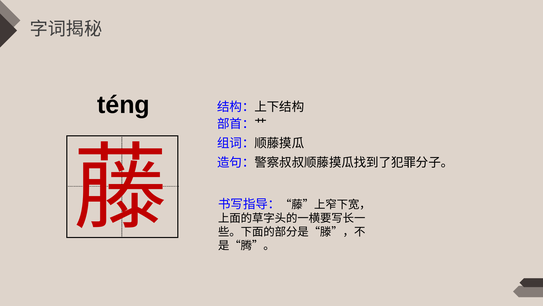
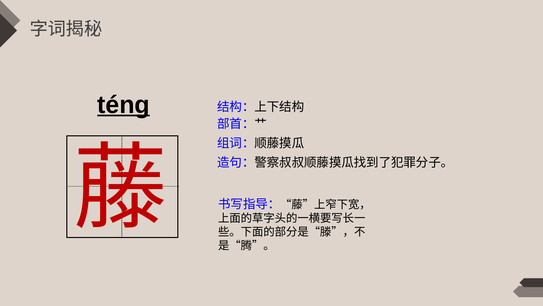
téng underline: none -> present (124, 105)
